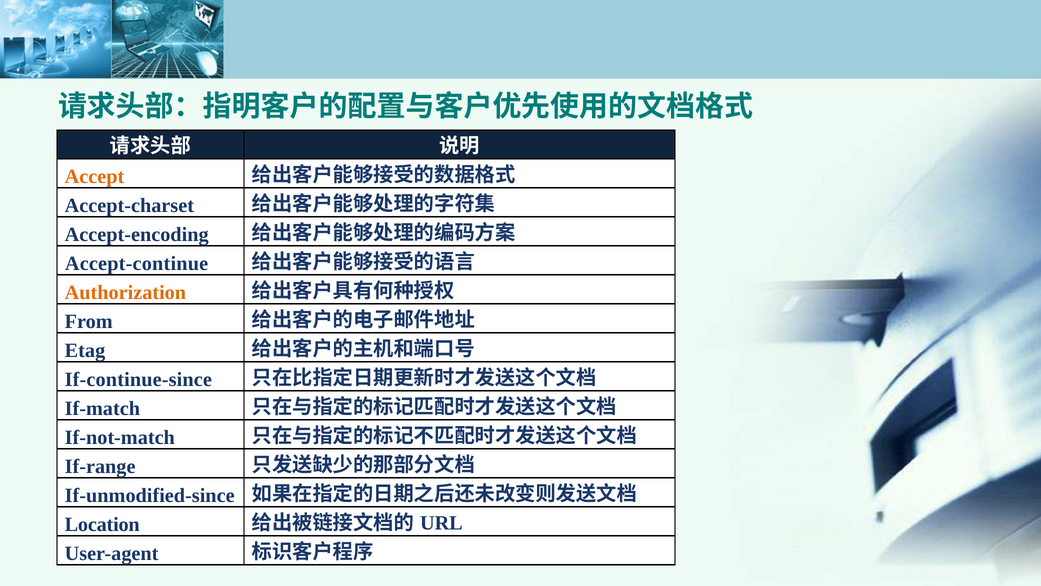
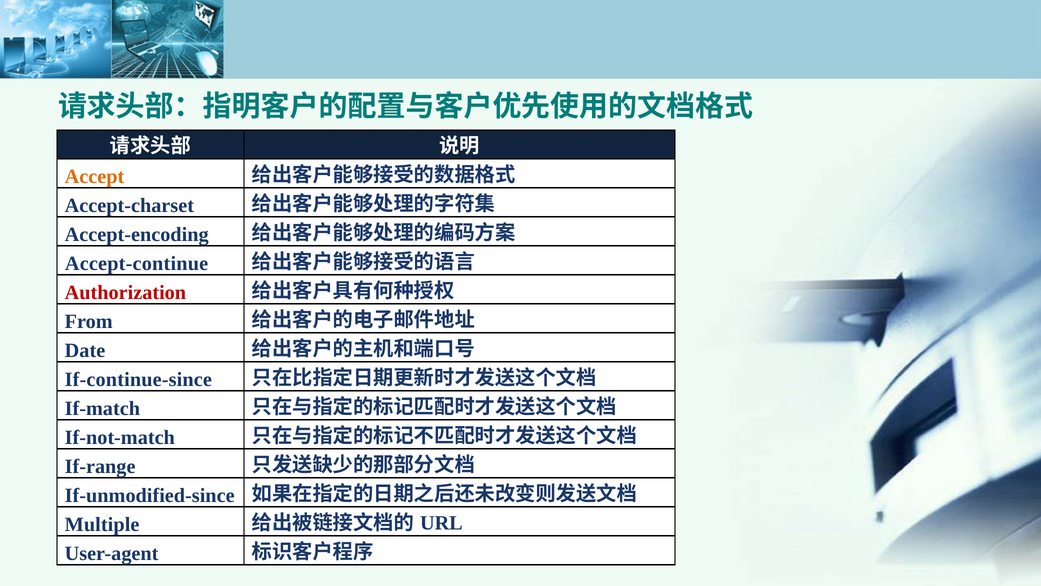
Authorization colour: orange -> red (125, 293)
Etag: Etag -> Date (85, 351)
Location: Location -> Multiple (102, 524)
